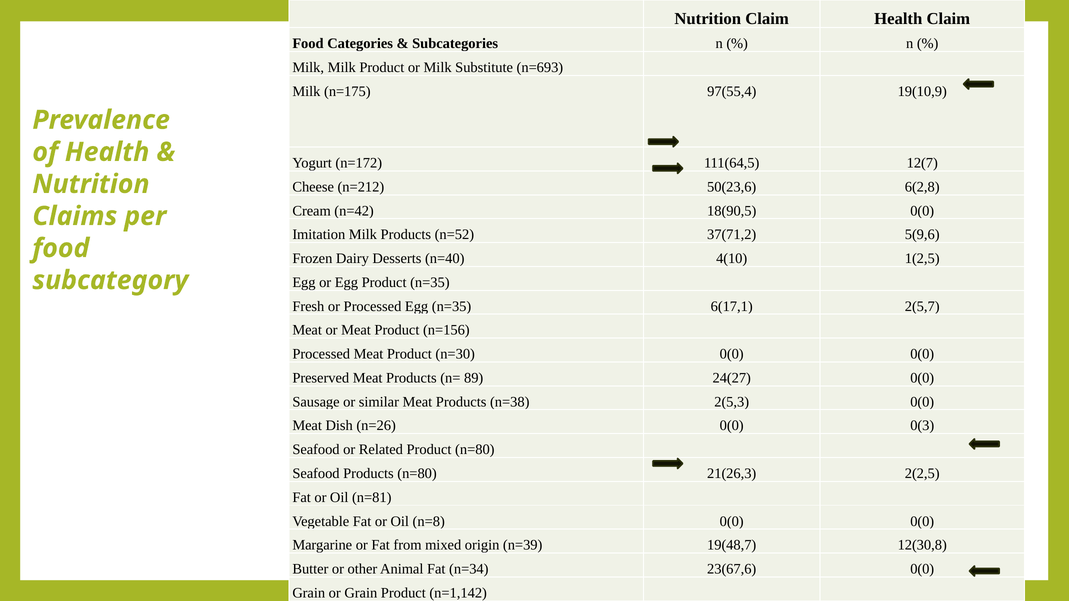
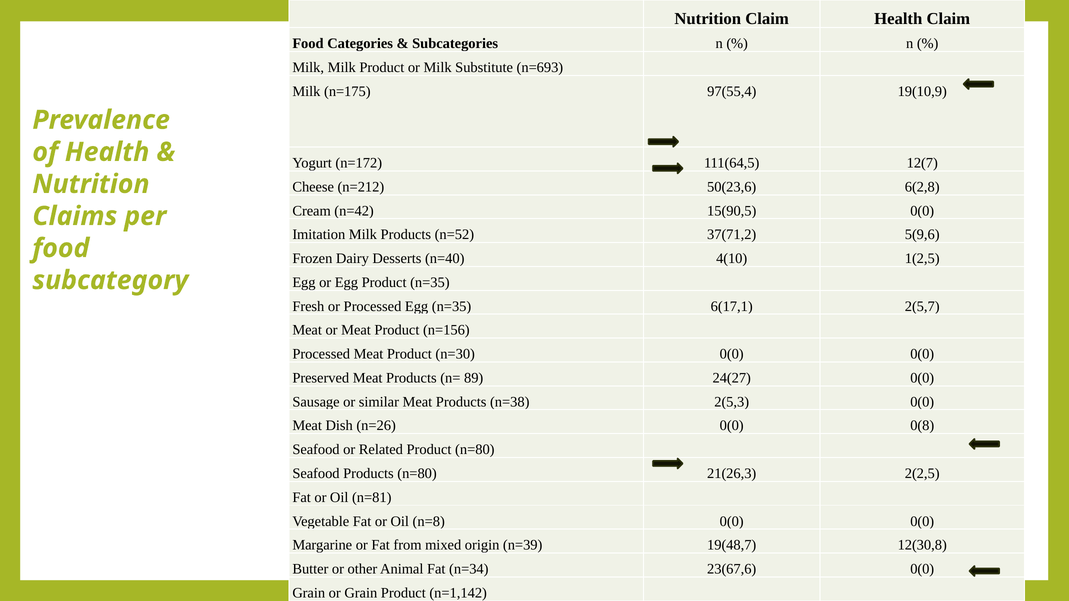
18(90,5: 18(90,5 -> 15(90,5 (732, 211)
0(3: 0(3 -> 0(8 (922, 426)
